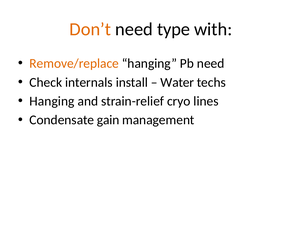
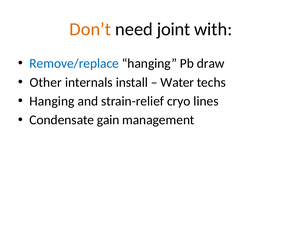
type: type -> joint (174, 29)
Remove/replace colour: orange -> blue (74, 63)
Pb need: need -> draw (211, 63)
Check: Check -> Other (46, 82)
